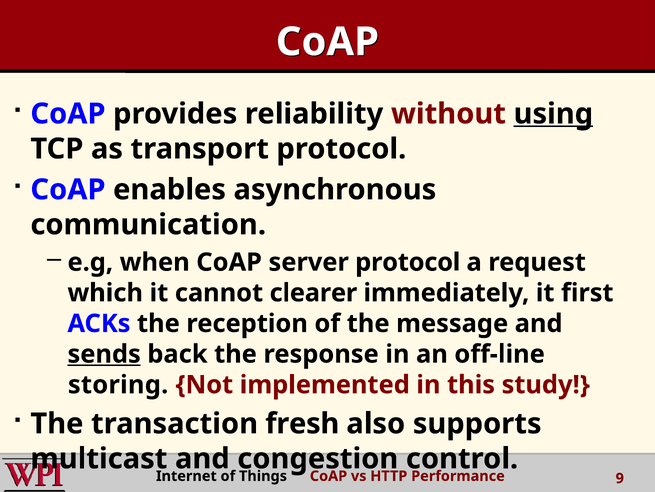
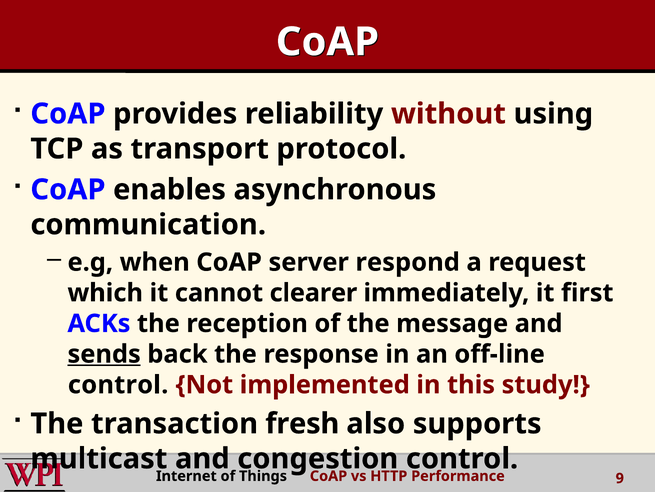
using underline: present -> none (553, 114)
server protocol: protocol -> respond (408, 262)
storing: storing -> control (118, 384)
